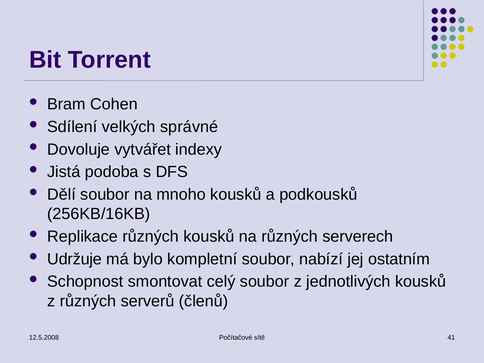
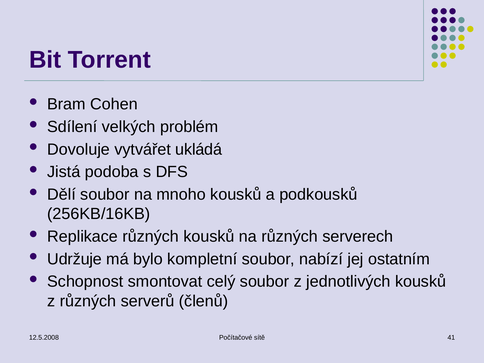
správné: správné -> problém (189, 127)
indexy: indexy -> ukládá (199, 149)
